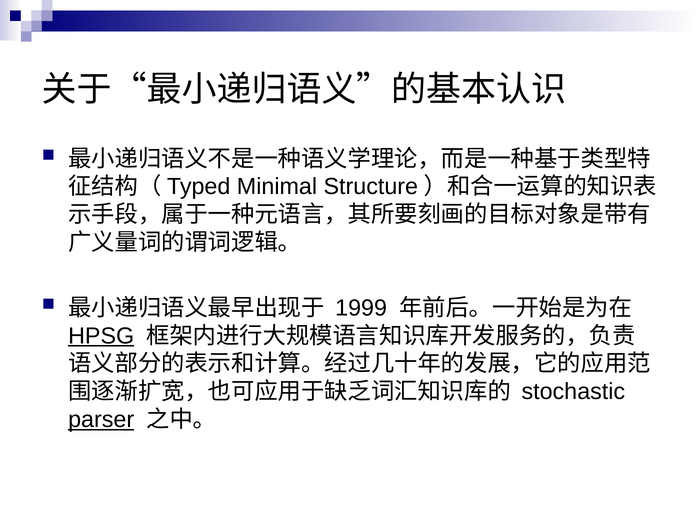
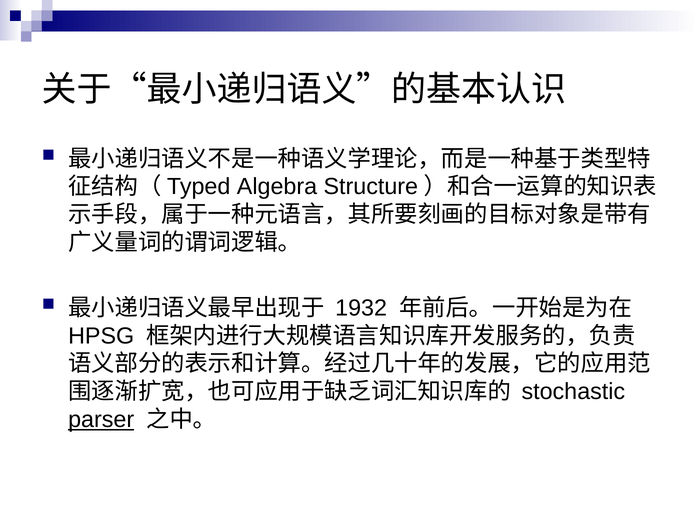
Minimal: Minimal -> Algebra (277, 187)
1999: 1999 -> 1932 (361, 308)
HPSG underline: present -> none (101, 336)
